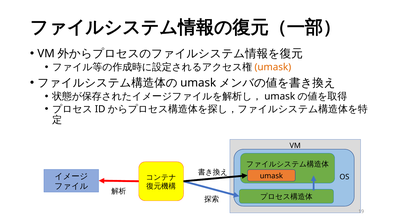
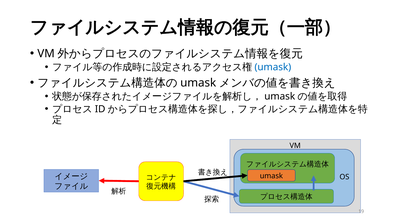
umask colour: orange -> blue (273, 67)
